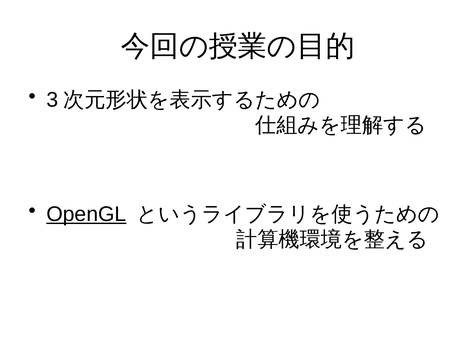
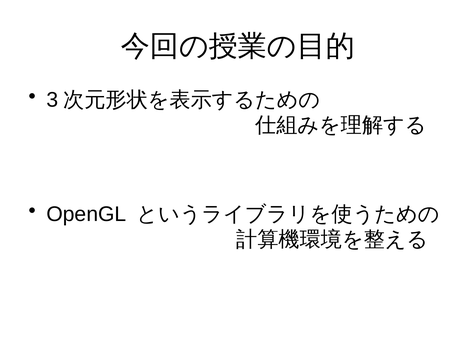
OpenGL underline: present -> none (86, 214)
